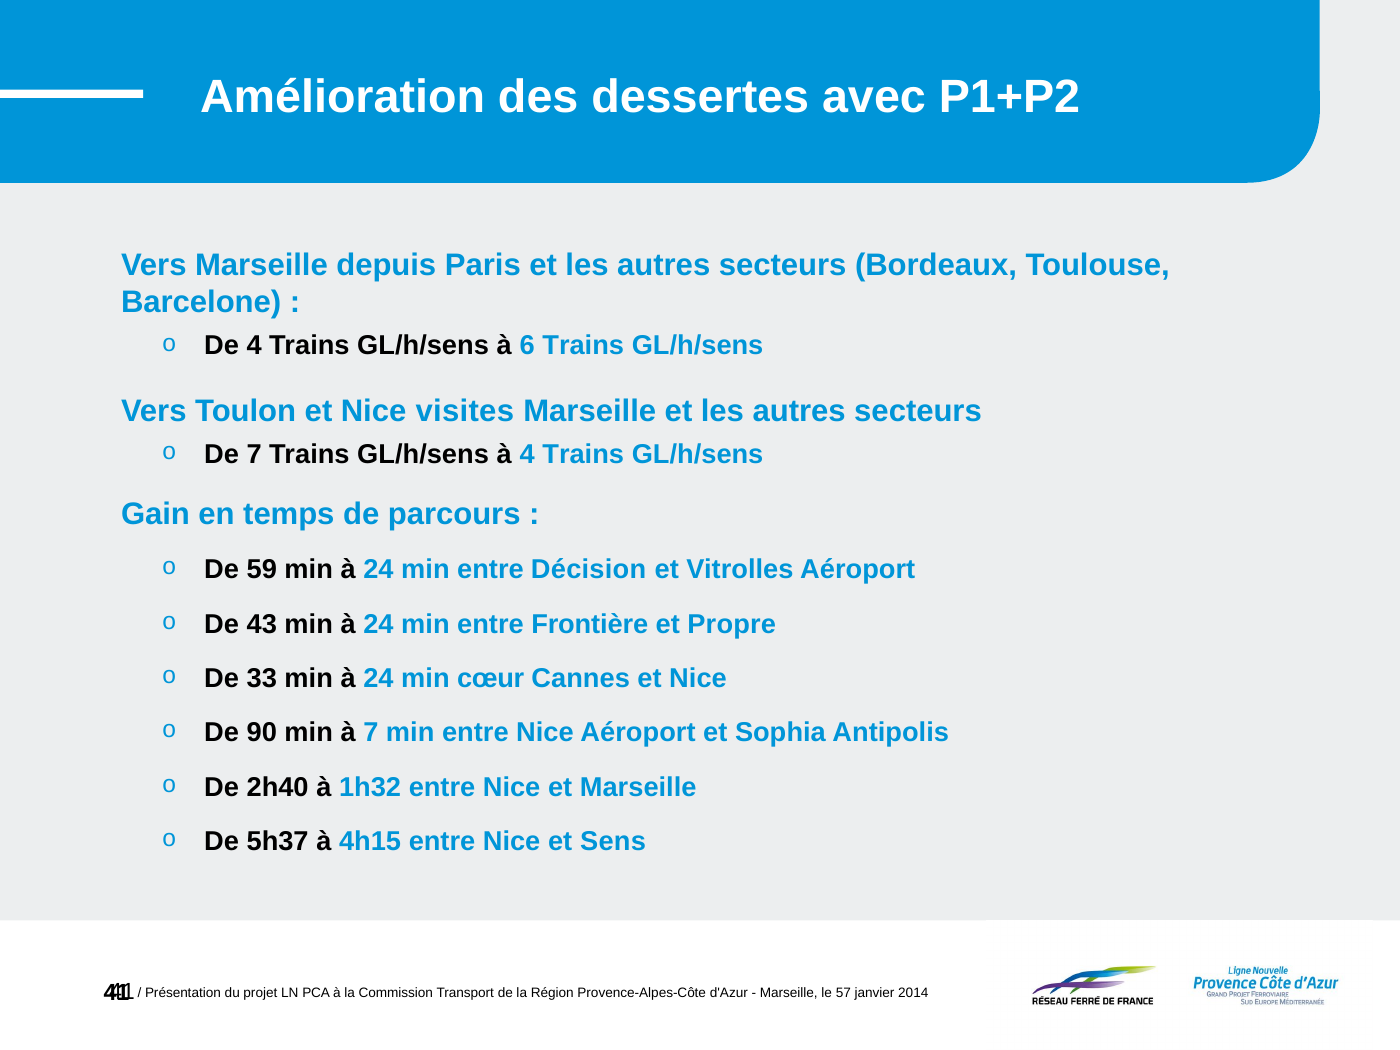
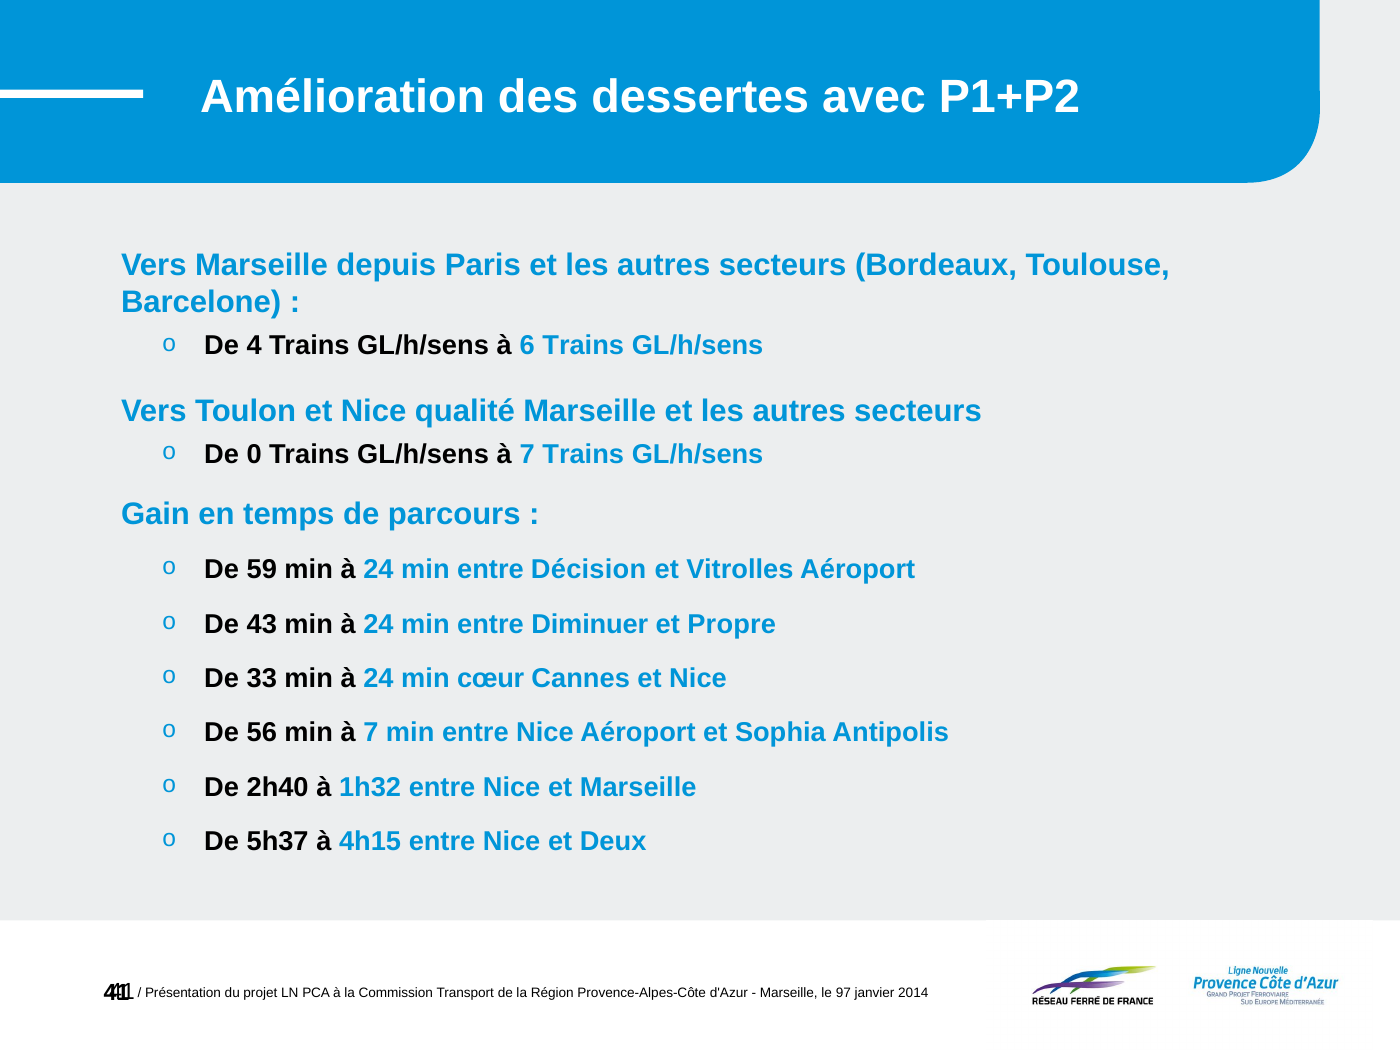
visites: visites -> qualité (465, 411)
De 7: 7 -> 0 (254, 455)
GL/h/sens à 4: 4 -> 7 (527, 455)
Frontière: Frontière -> Diminuer (590, 624)
90: 90 -> 56 (262, 733)
Sens: Sens -> Deux (613, 841)
57: 57 -> 97 (843, 993)
